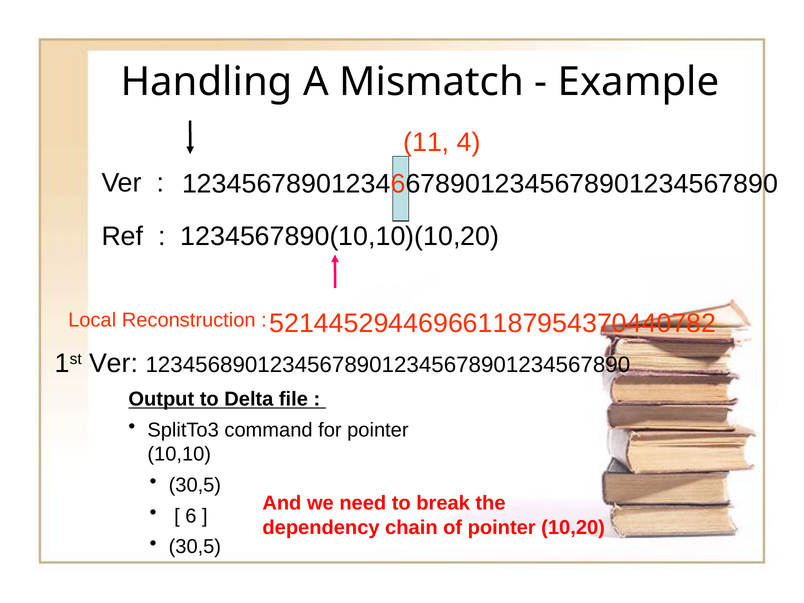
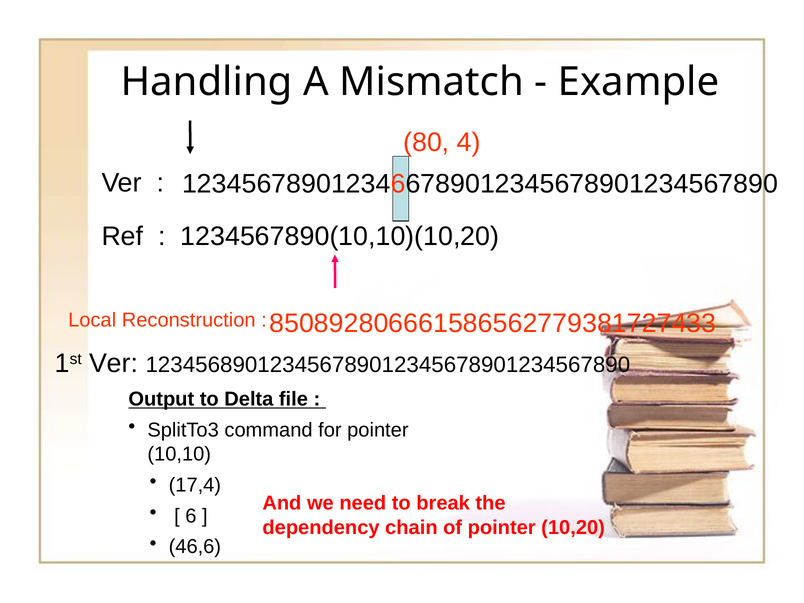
11: 11 -> 80 (426, 142)
521445294469661187954370440782: 521445294469661187954370440782 -> 850892806661586562779381727433 (493, 323)
30,5: 30,5 -> 17,4 (195, 485)
30,5: 30,5 -> 46,6 (195, 547)
